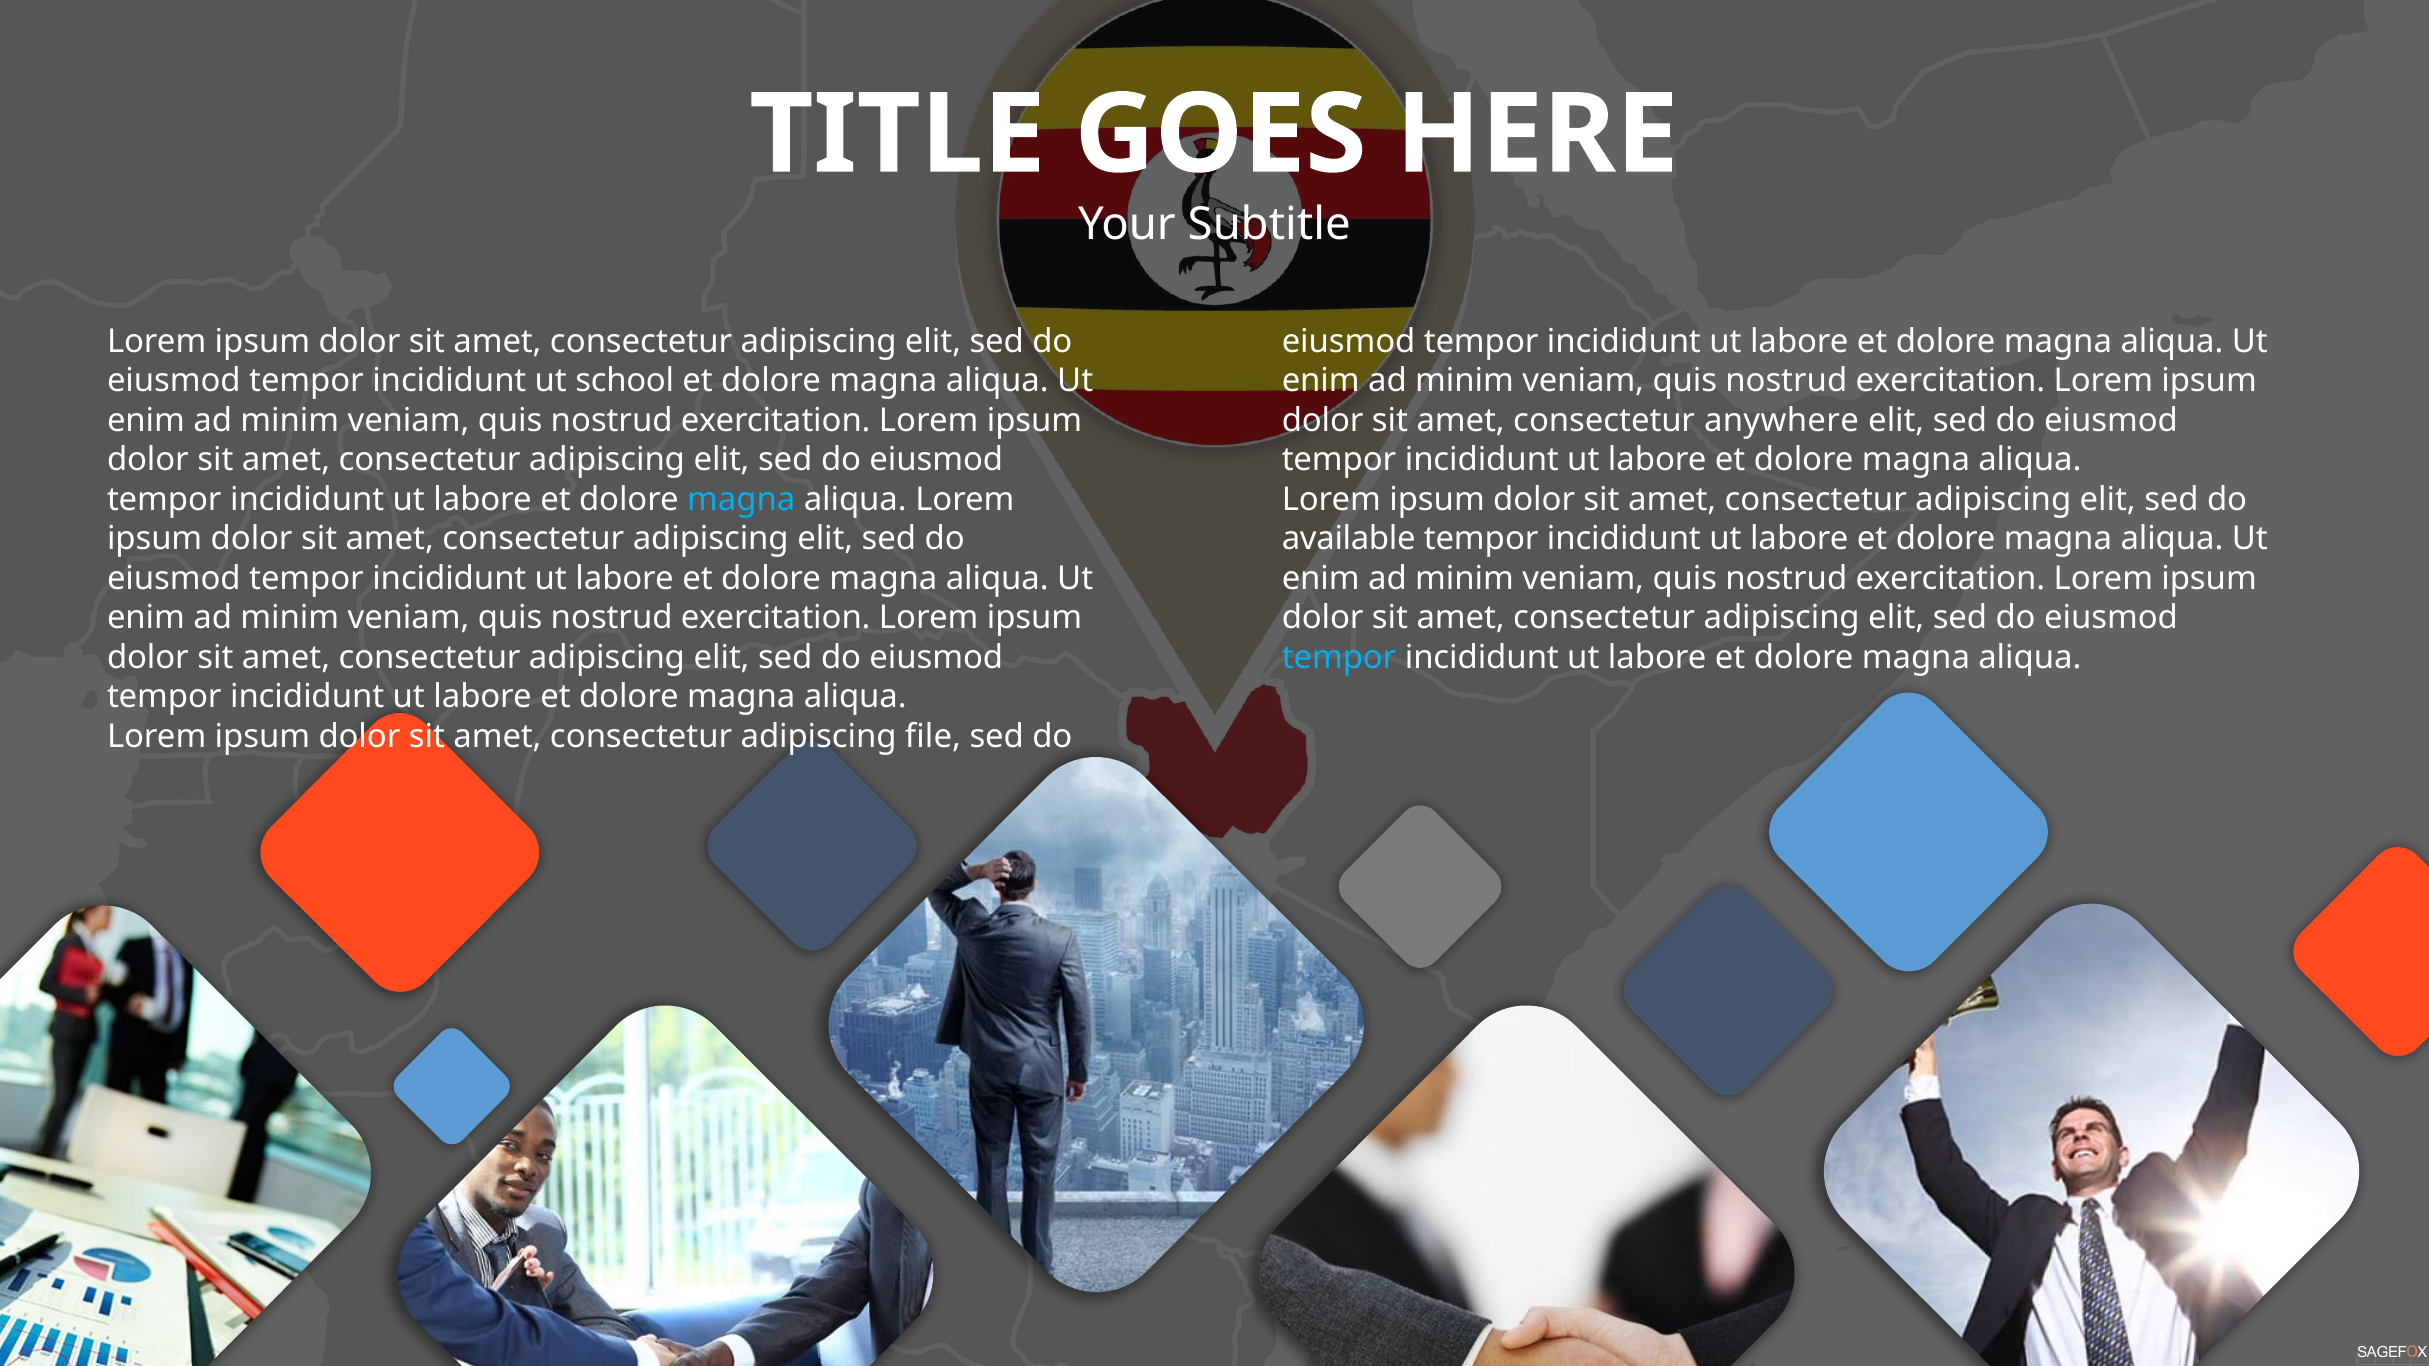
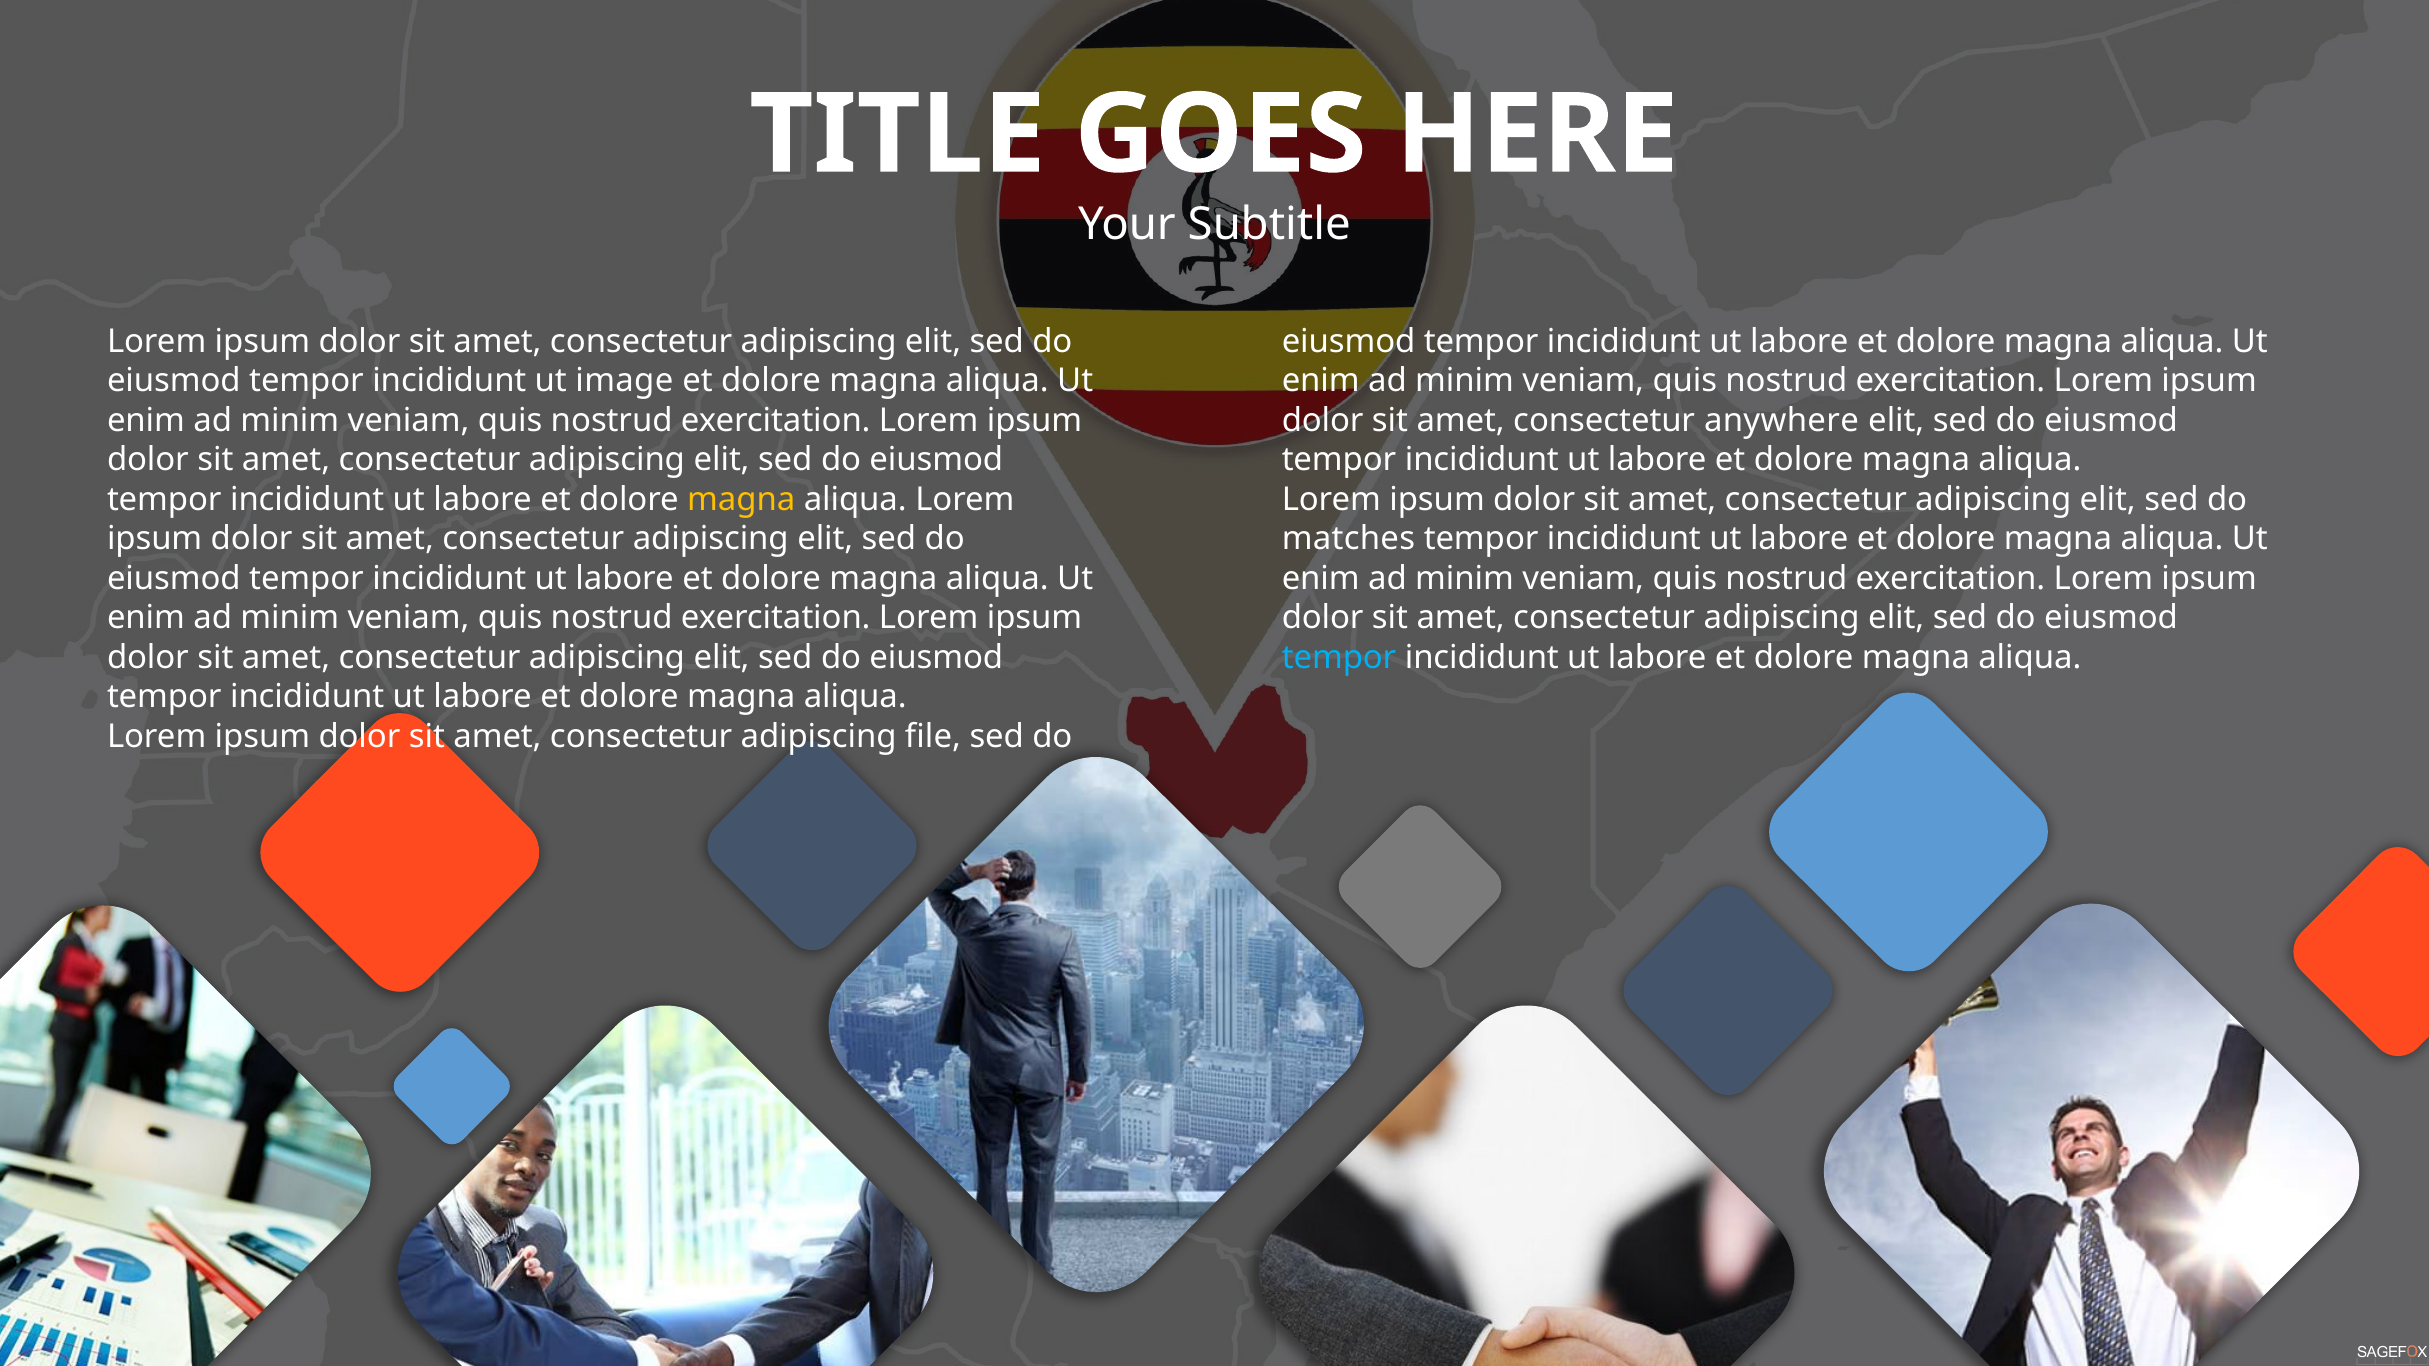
school: school -> image (624, 381)
magna colour: light blue -> yellow (741, 500)
available: available -> matches (1348, 539)
